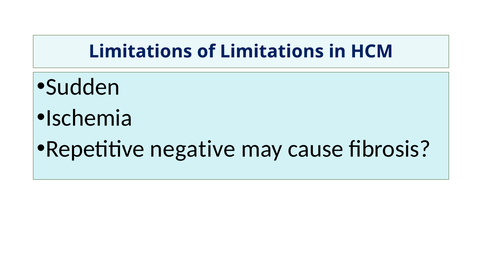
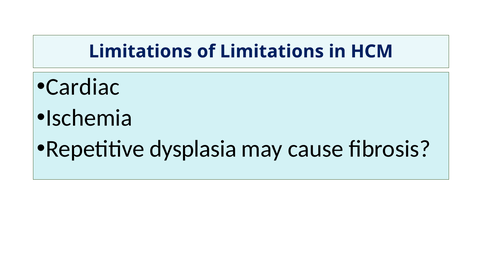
Sudden: Sudden -> Cardiac (83, 87)
negative: negative -> dysplasia (193, 149)
